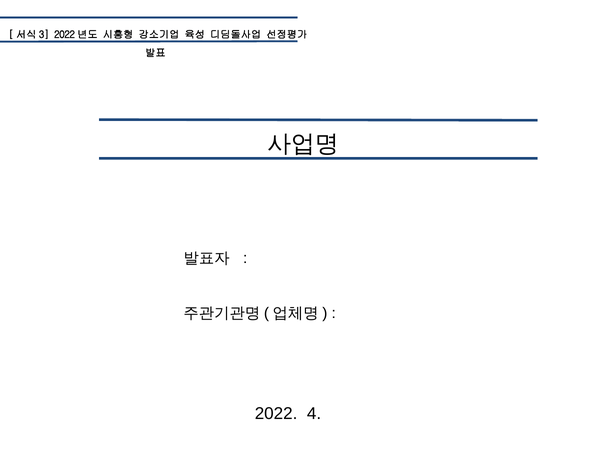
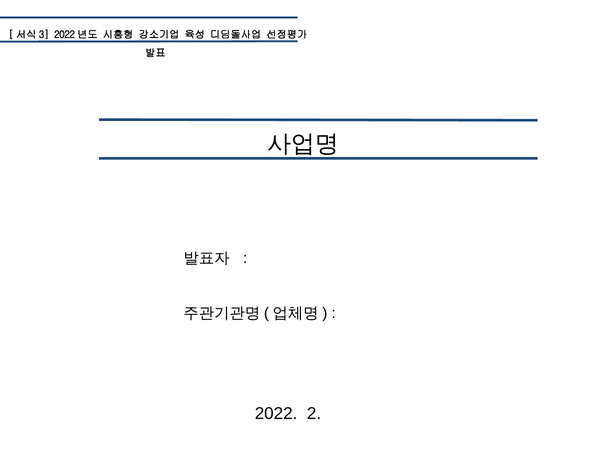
4: 4 -> 2 (314, 414)
